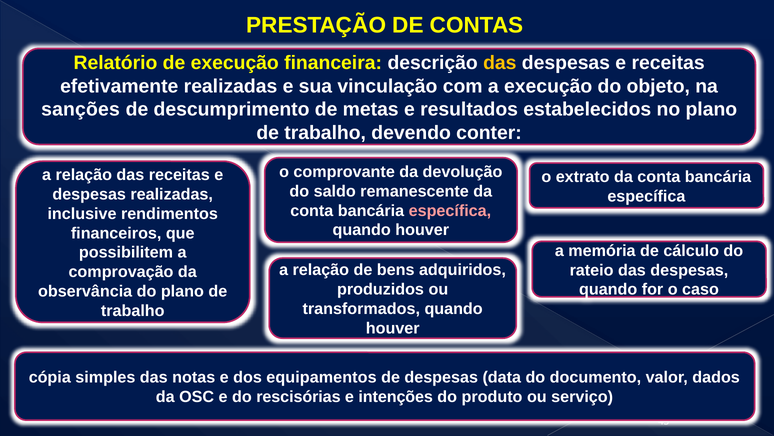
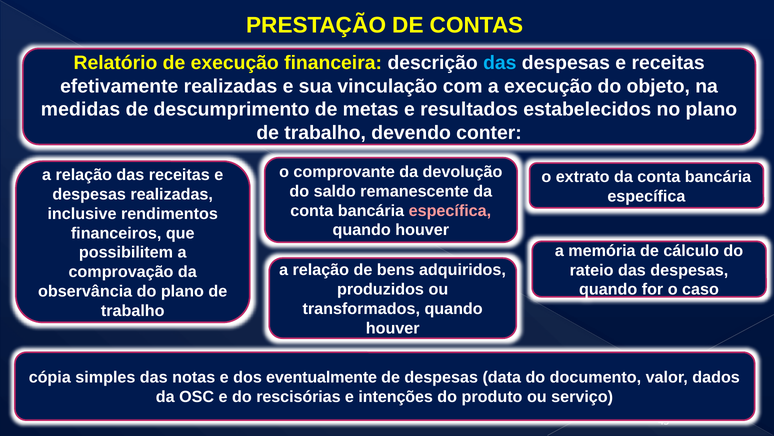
das colour: yellow -> light blue (500, 63)
sanções: sanções -> medidas (81, 109)
equipamentos: equipamentos -> eventualmente (322, 377)
